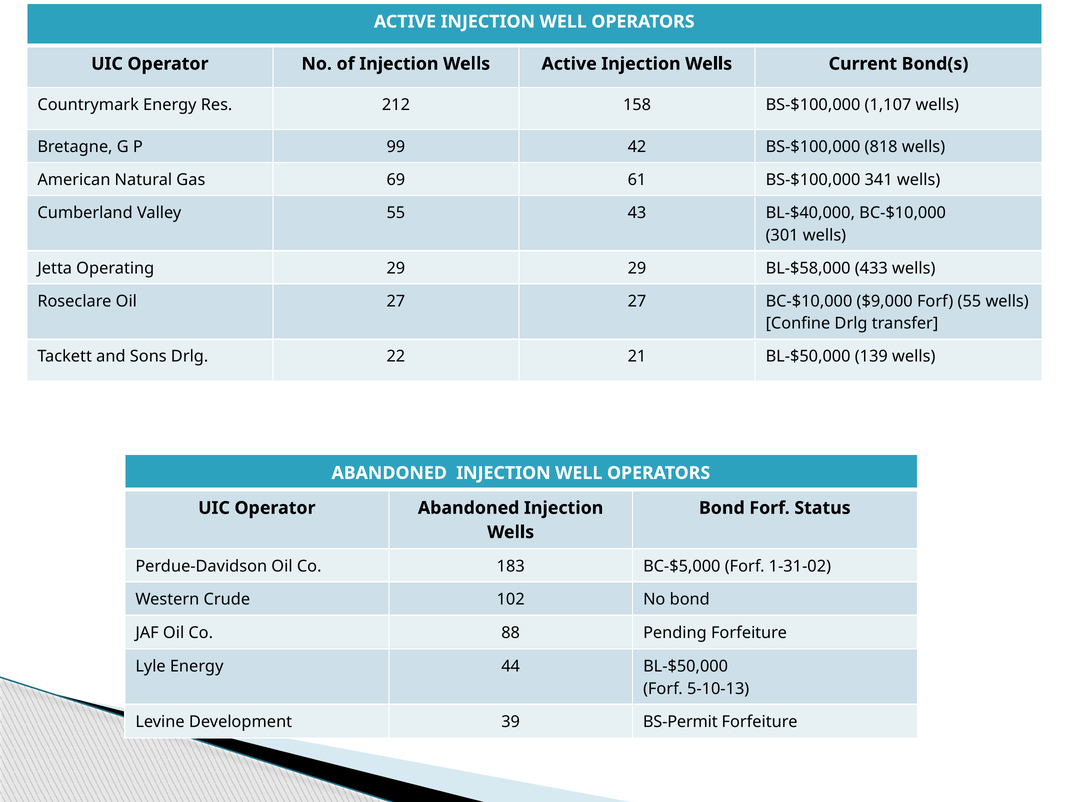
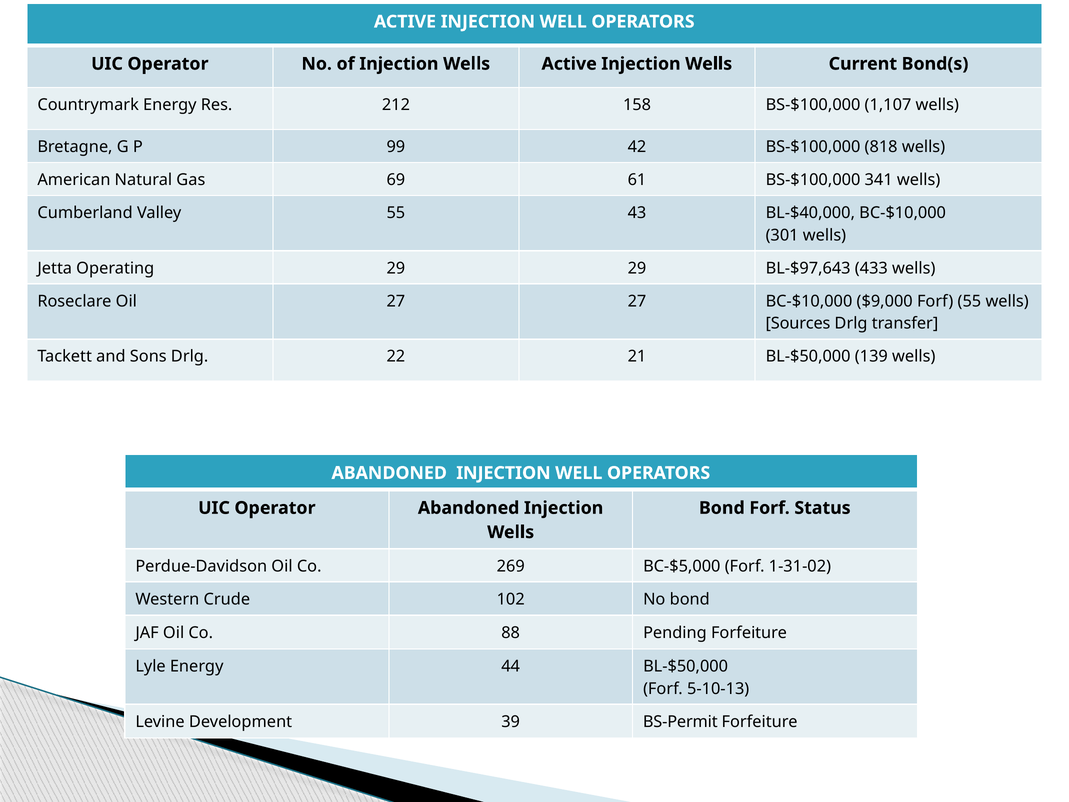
BL-$58,000: BL-$58,000 -> BL-$97,643 (808, 268)
Confine: Confine -> Sources (798, 323)
183: 183 -> 269 (511, 566)
